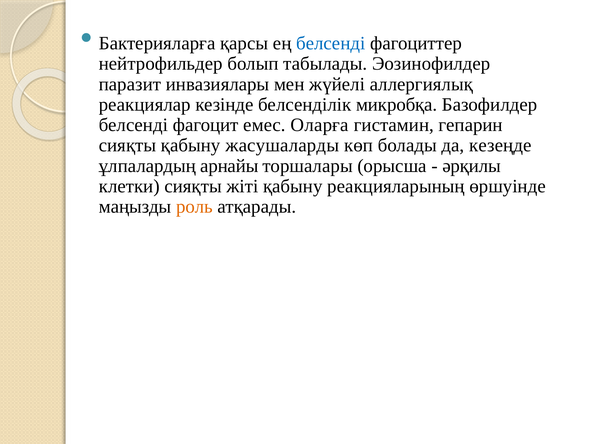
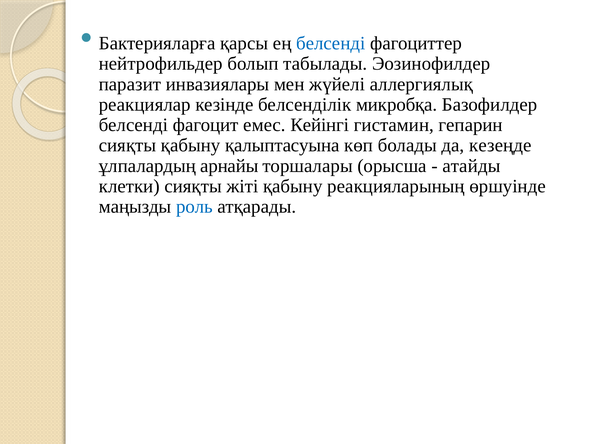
Оларға: Оларға -> Кейінгі (320, 125)
жасушаларды: жасушаларды -> қалыптасуына (282, 145)
әрқилы: әрқилы -> атайды (471, 166)
роль colour: orange -> blue (194, 207)
